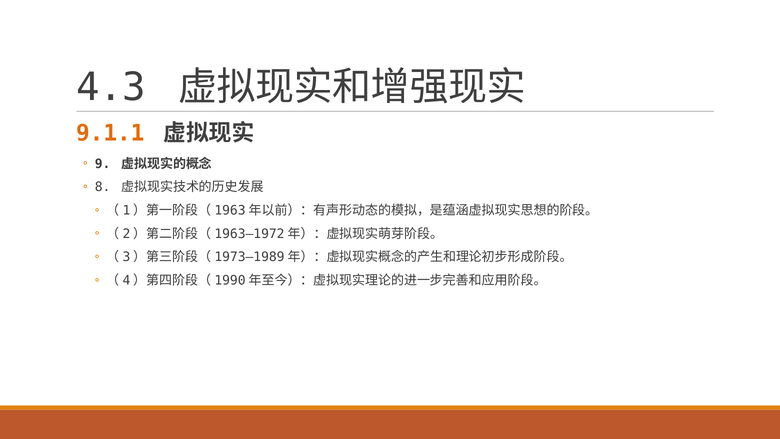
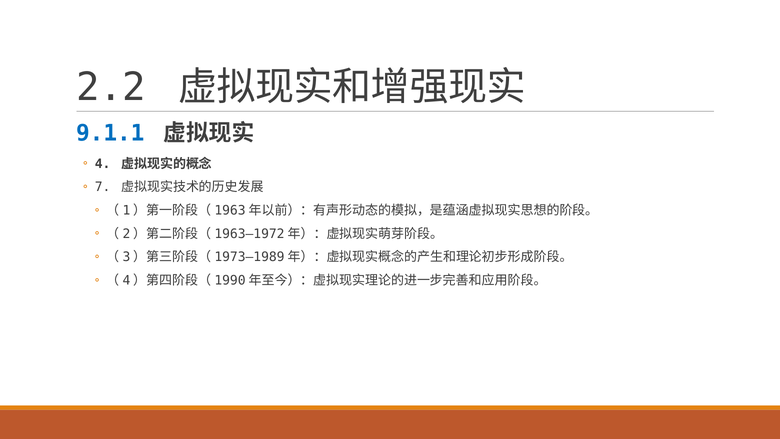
4.3: 4.3 -> 2.2 (111, 87)
9.1.1 colour: orange -> blue (110, 133)
9: 9 -> 4 (103, 164)
8: 8 -> 7 (103, 187)
